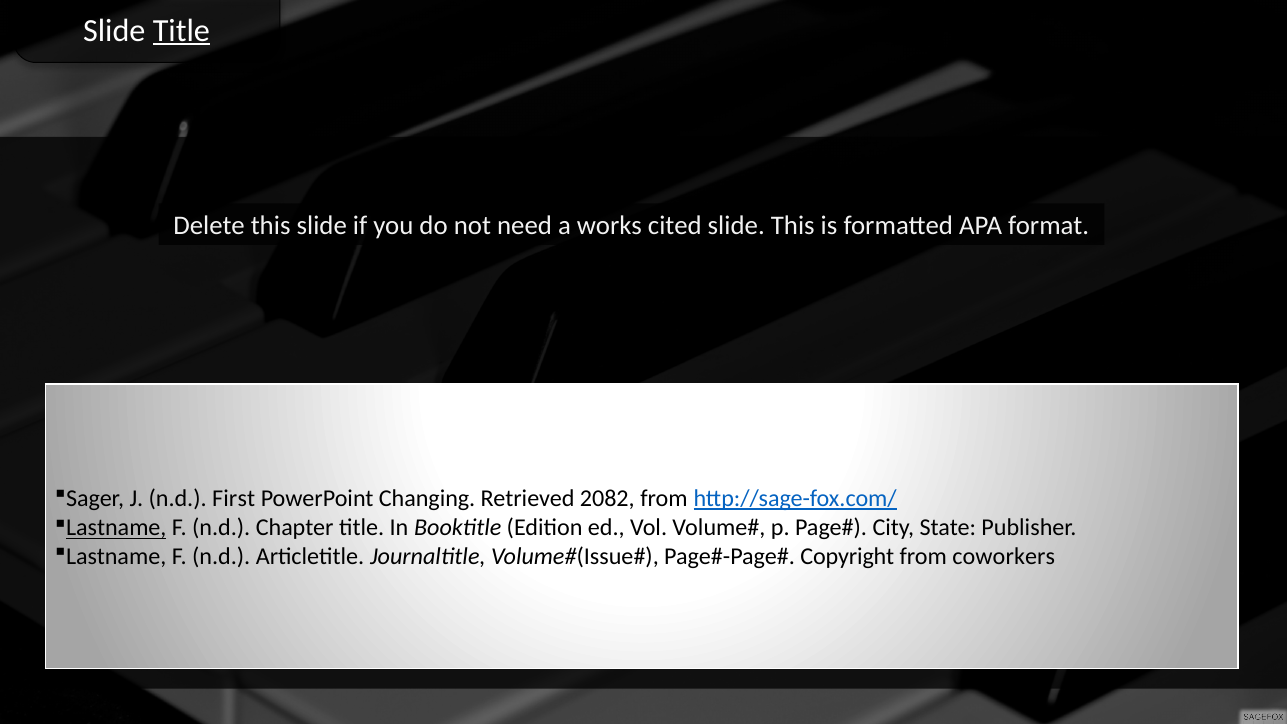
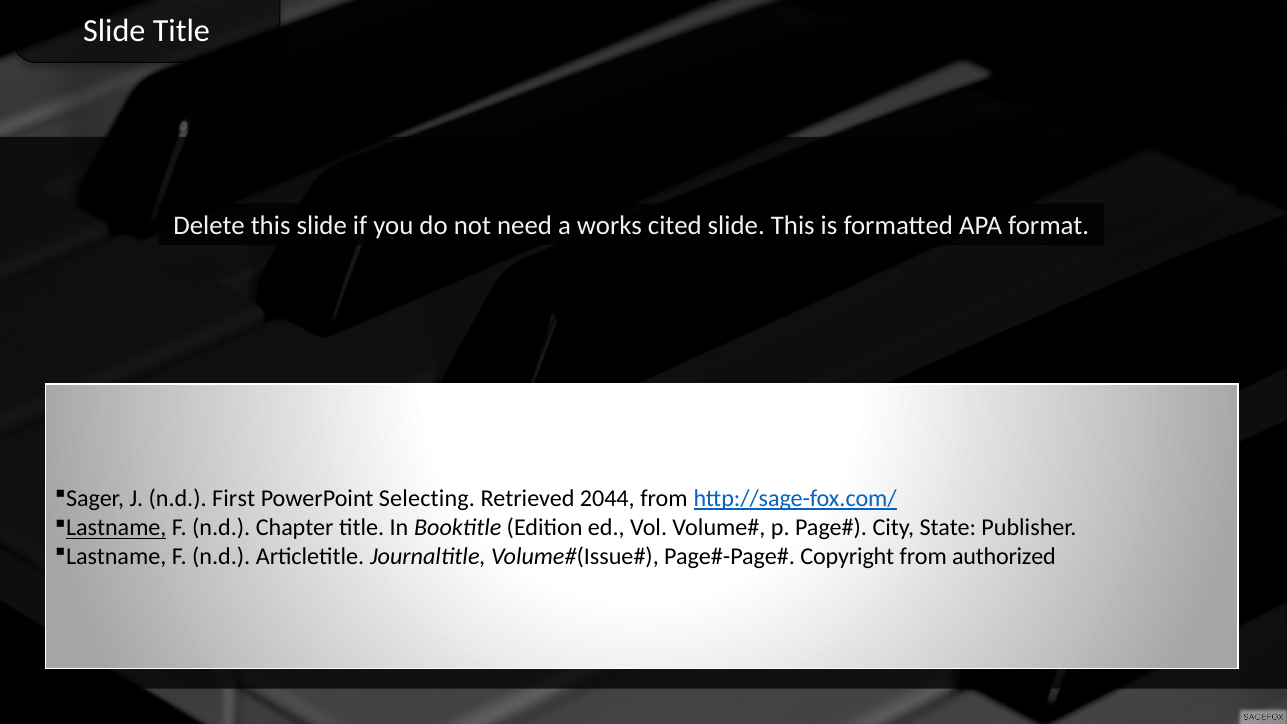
Title underline: present -> none (181, 30)
Changing: Changing -> Selecting (427, 499)
2082: 2082 -> 2044 (607, 499)
coworkers: coworkers -> authorized (1004, 557)
